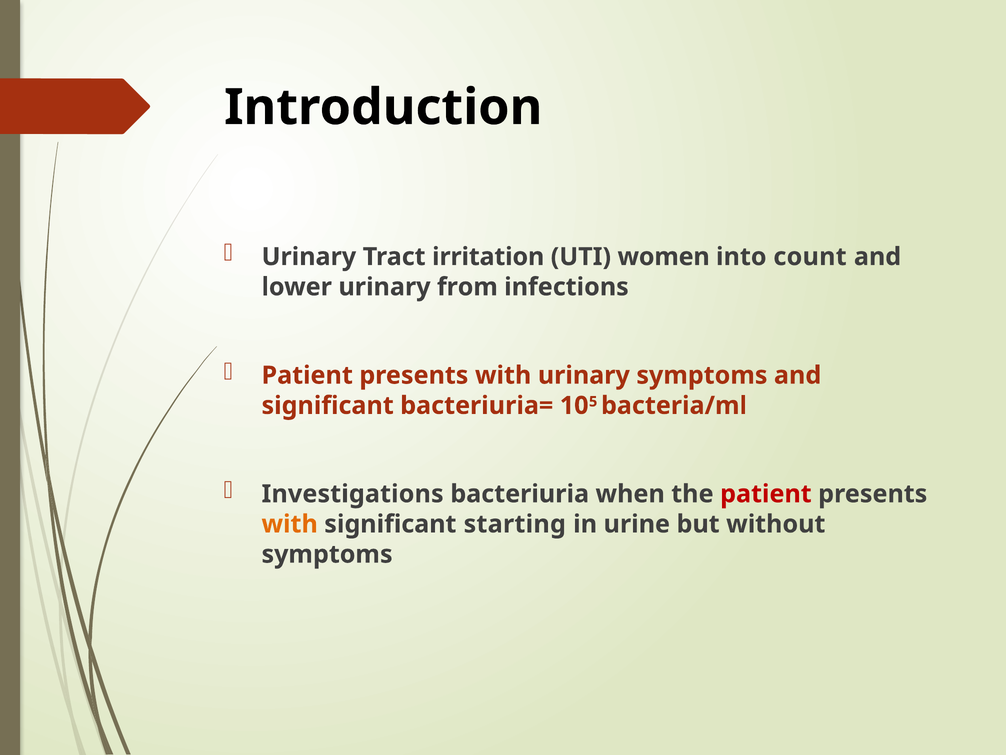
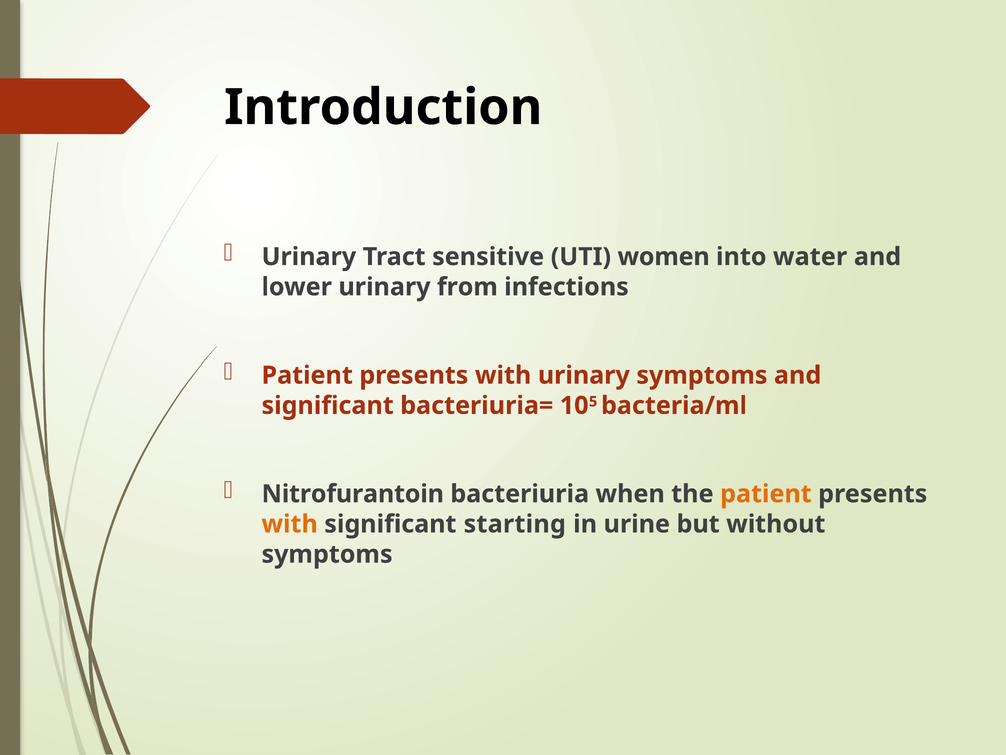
irritation: irritation -> sensitive (488, 257)
count: count -> water (810, 257)
Investigations: Investigations -> Nitrofurantoin (353, 494)
patient colour: red -> orange (766, 494)
